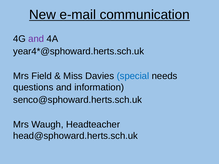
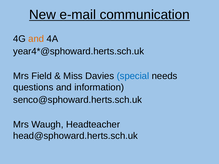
and colour: purple -> orange (36, 39)
